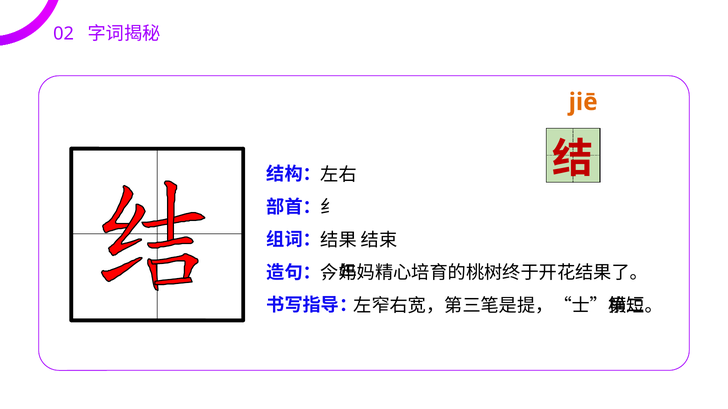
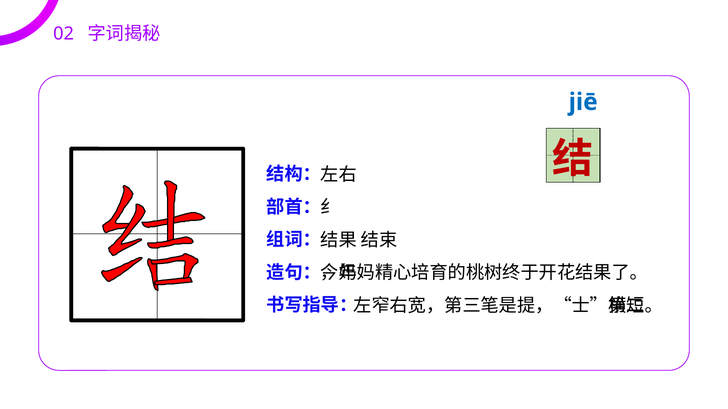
jiē colour: orange -> blue (583, 102)
